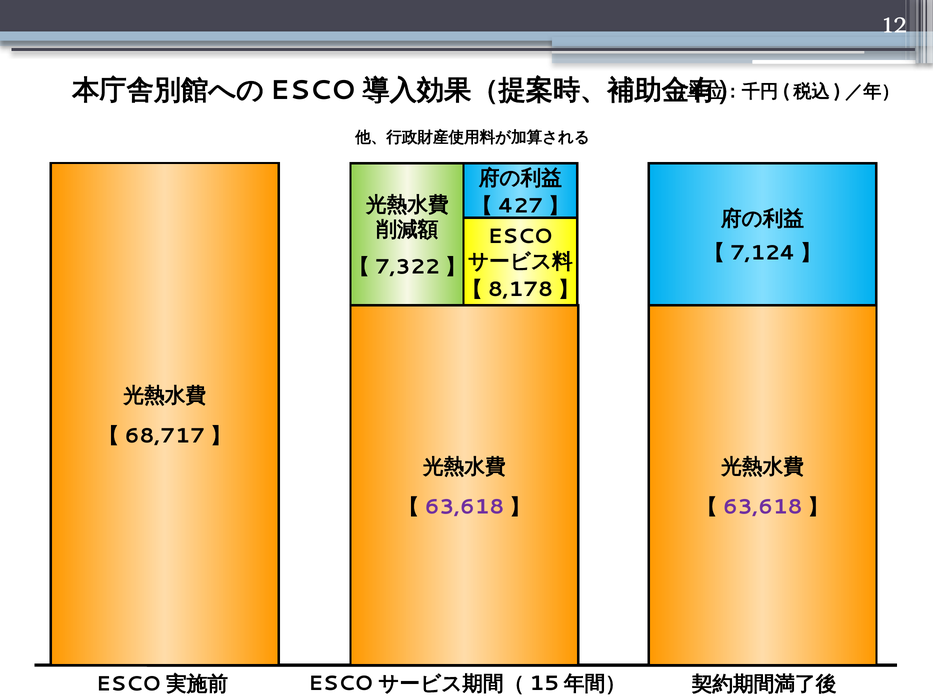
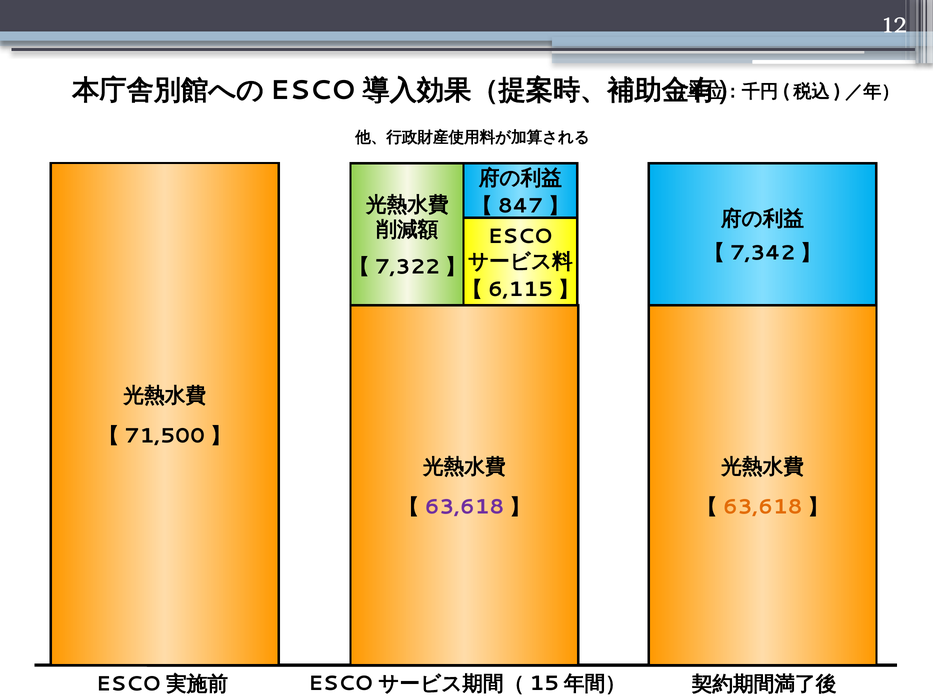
427: 427 -> 847 (521, 206)
7,124: 7,124 -> 7,342 (763, 253)
8,178: 8,178 -> 6,115 (521, 289)
68,717: 68,717 -> 71,500 (165, 436)
63,618 colour: purple -> orange (763, 507)
